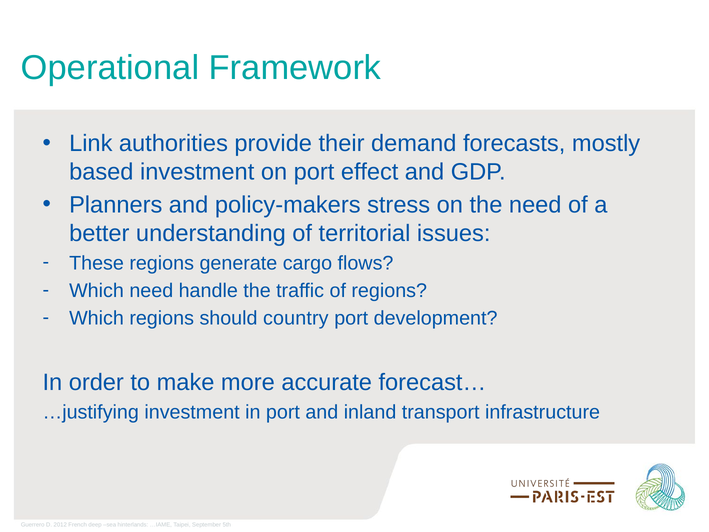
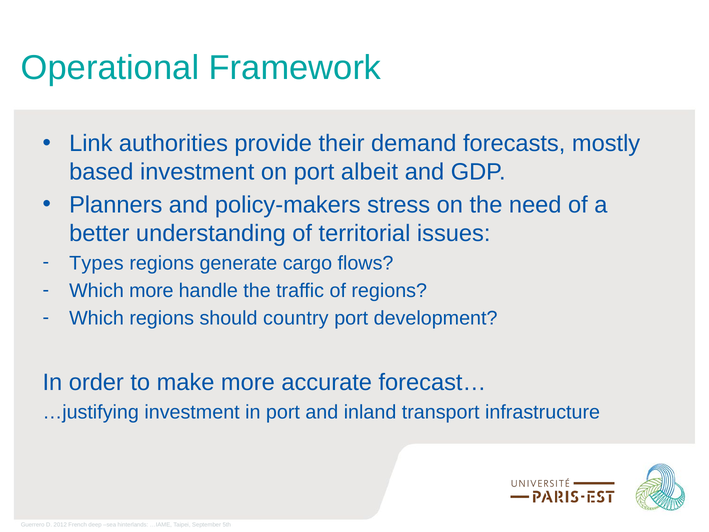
effect: effect -> albeit (370, 172)
These: These -> Types (96, 263)
Which need: need -> more (151, 290)
